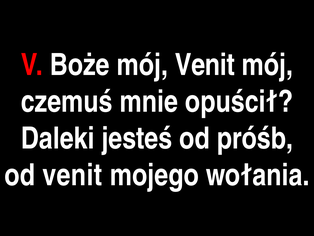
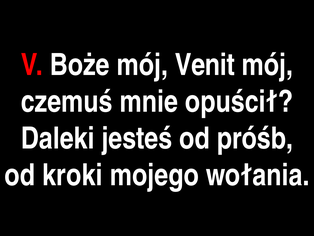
od venit: venit -> kroki (72, 175)
